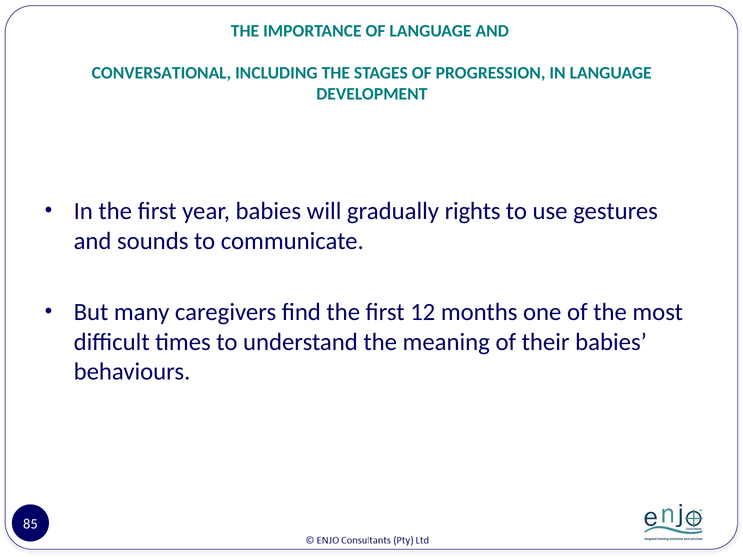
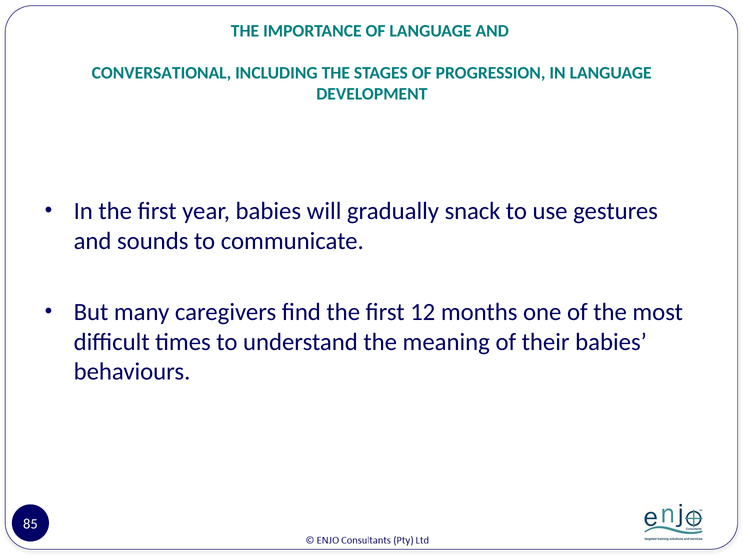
rights: rights -> snack (473, 211)
